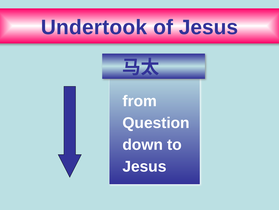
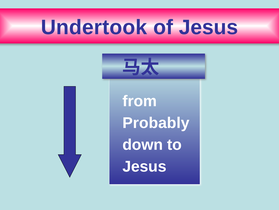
Question: Question -> Probably (156, 123)
